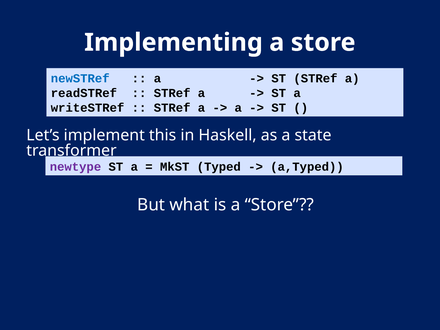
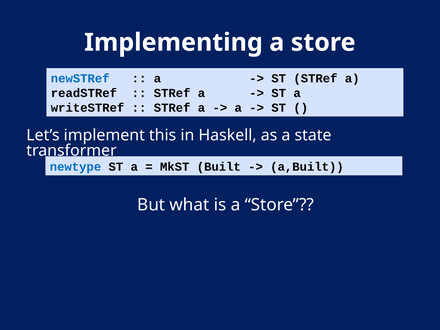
newtype colour: purple -> blue (75, 167)
Typed: Typed -> Built (219, 167)
a,Typed: a,Typed -> a,Built (307, 167)
